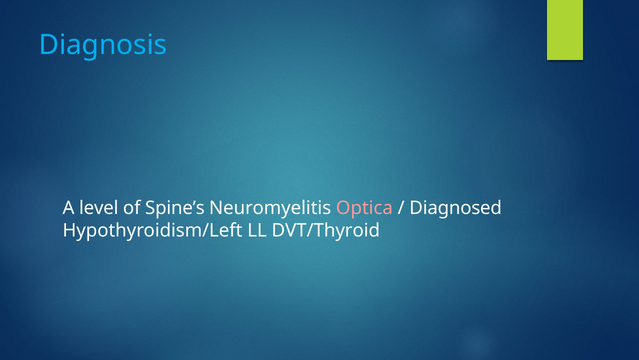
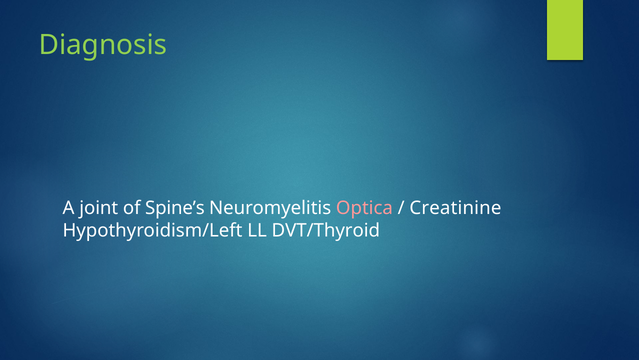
Diagnosis colour: light blue -> light green (103, 45)
level: level -> joint (99, 208)
Diagnosed: Diagnosed -> Creatinine (455, 208)
